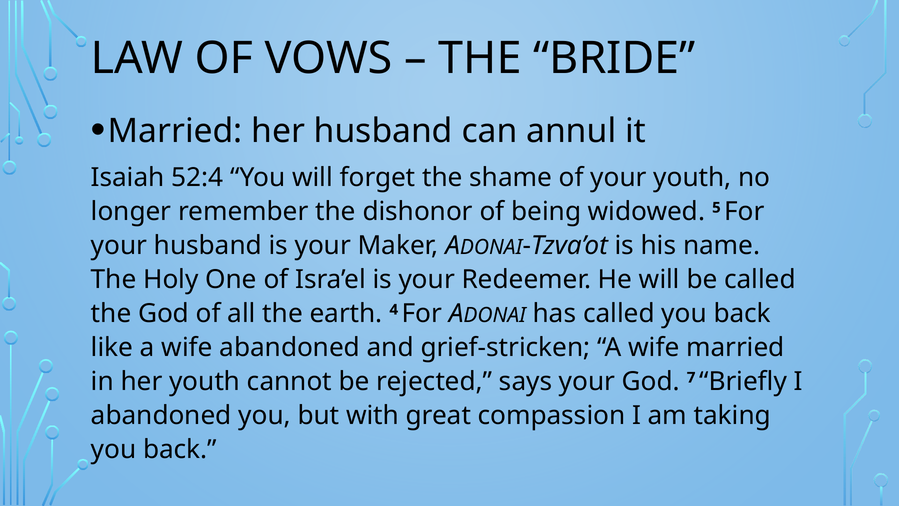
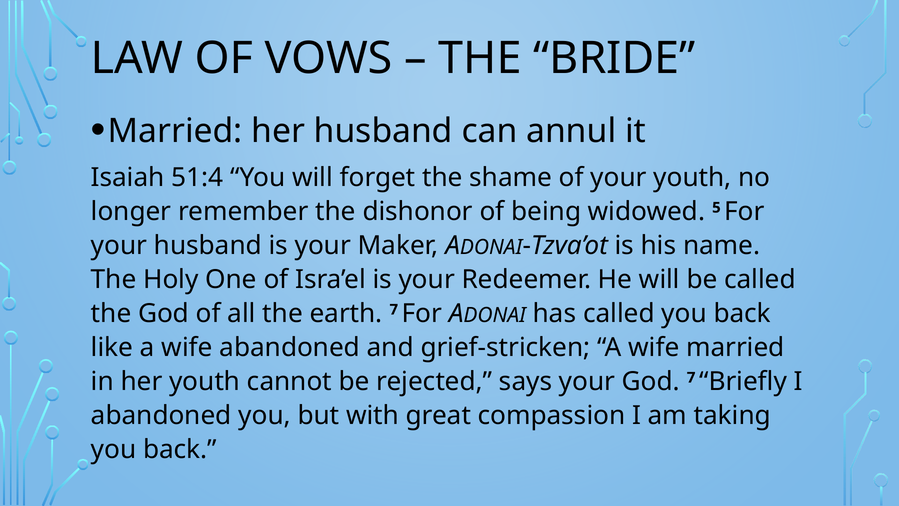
52:4: 52:4 -> 51:4 (197, 177)
earth 4: 4 -> 7 (394, 309)
